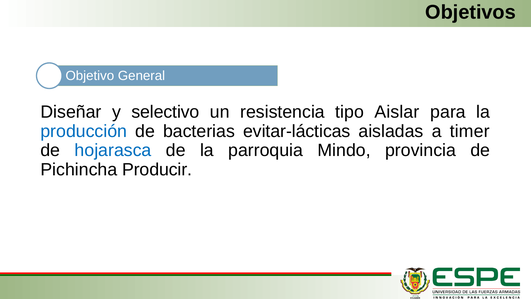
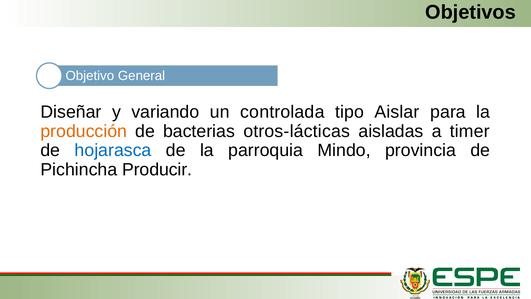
selectivo: selectivo -> variando (165, 112)
resistencia: resistencia -> controlada (282, 112)
producción colour: blue -> orange (84, 131)
evitar-lácticas: evitar-lácticas -> otros-lácticas (297, 131)
